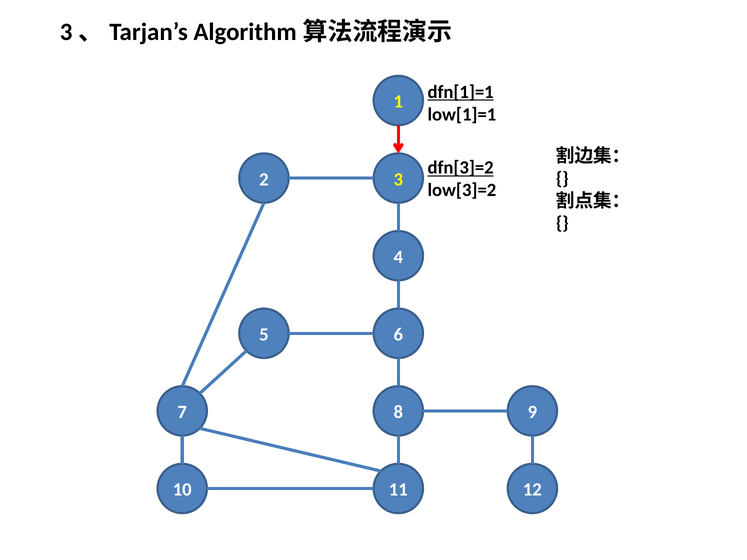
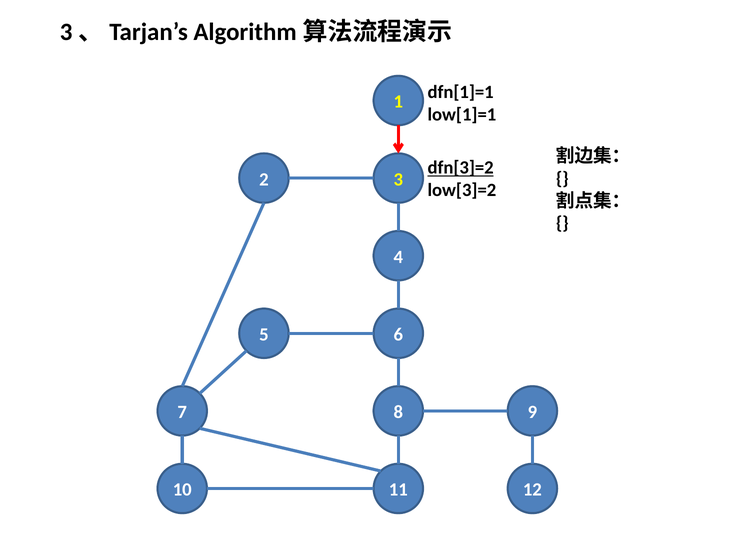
dfn[1]=1 underline: present -> none (461, 92)
